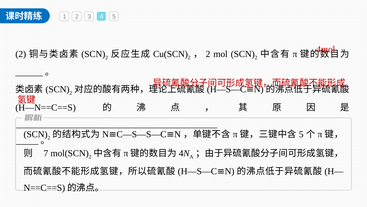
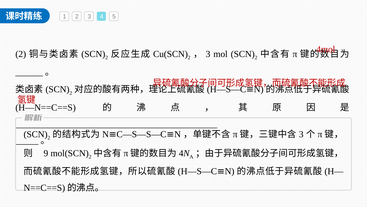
2: 2 -> 3 (208, 54)
5: 5 -> 3 (301, 134)
7: 7 -> 9 (46, 153)
